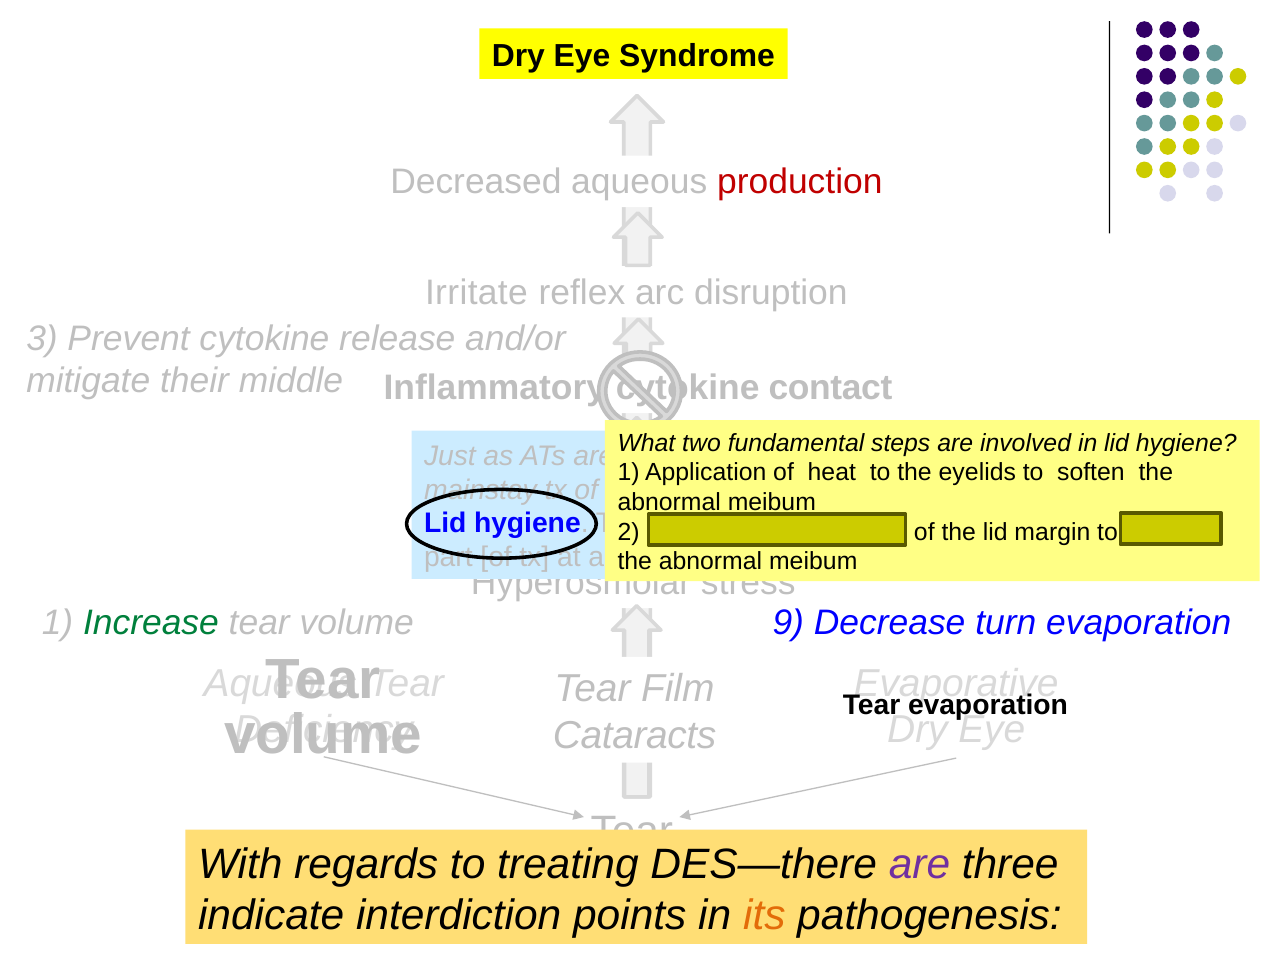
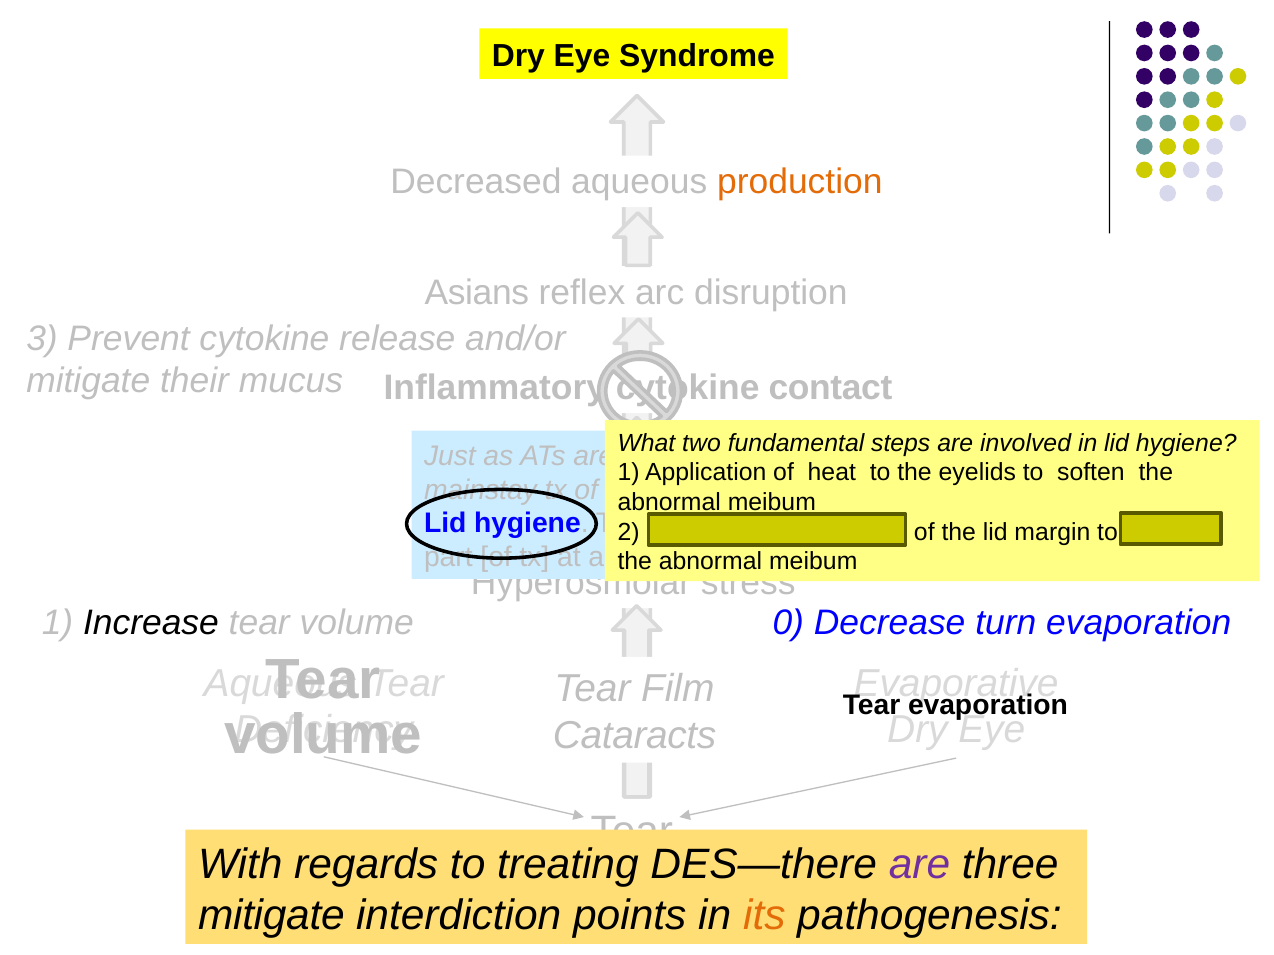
production colour: red -> orange (800, 182)
Irritate: Irritate -> Asians (477, 293)
middle: middle -> mucus (291, 381)
Increase colour: green -> black (151, 624)
9: 9 -> 0 (788, 624)
indicate: indicate -> mitigate (271, 916)
